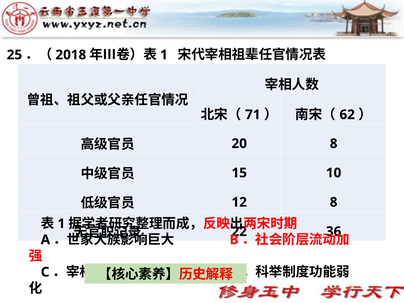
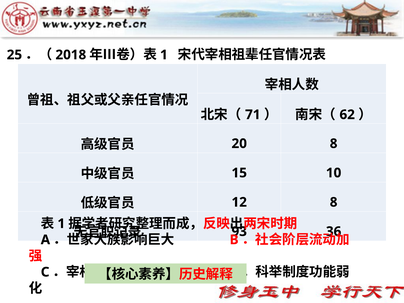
22: 22 -> 93 (239, 232)
